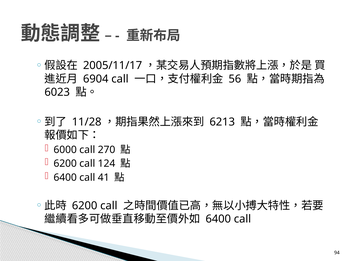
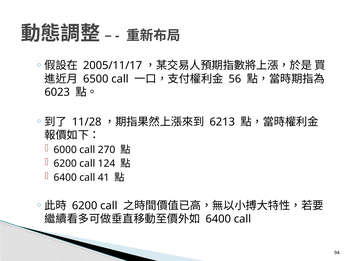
6904: 6904 -> 6500 (96, 79)
